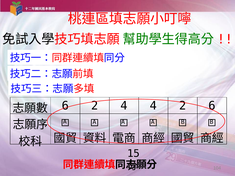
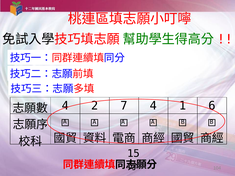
6: 6 -> 4 (65, 106)
2 4: 4 -> 7 (124, 106)
4 2: 2 -> 1 (183, 106)
